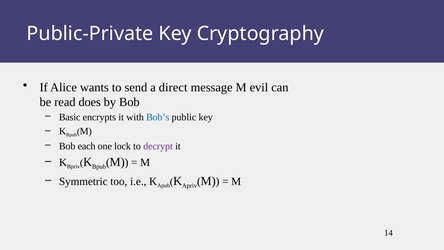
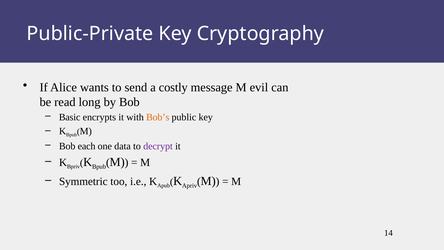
direct: direct -> costly (173, 87)
does: does -> long (90, 102)
Bob’s colour: blue -> orange (158, 117)
lock: lock -> data (123, 146)
